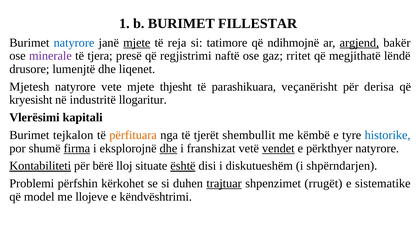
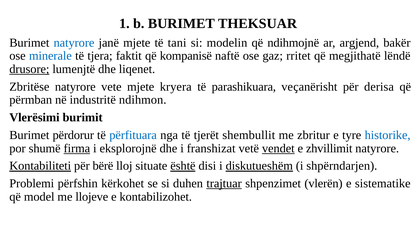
FILLESTAR: FILLESTAR -> THEKSUAR (258, 23)
mjete underline: present -> none (137, 43)
reja: reja -> tani (177, 43)
tatimore: tatimore -> modelin (227, 43)
argjend underline: present -> none (359, 43)
minerale colour: purple -> blue (50, 56)
presë: presë -> faktit (129, 56)
regjistrimi: regjistrimi -> kompanisë (186, 56)
drusore underline: none -> present (29, 69)
Mjetesh: Mjetesh -> Zbritëse (29, 87)
thjesht: thjesht -> kryera (176, 87)
kryesisht: kryesisht -> përmban (31, 100)
llogaritur: llogaritur -> ndihmon (143, 100)
kapitali: kapitali -> burimit (83, 118)
tejkalon: tejkalon -> përdorur (73, 135)
përfituara colour: orange -> blue (133, 135)
këmbë: këmbë -> zbritur (313, 135)
dhe underline: present -> none (168, 148)
përkthyer: përkthyer -> zhvillimit (329, 148)
diskutueshëm underline: none -> present (259, 166)
rrugët: rrugët -> vlerën (323, 184)
këndvështrimi: këndvështrimi -> kontabilizohet (156, 197)
